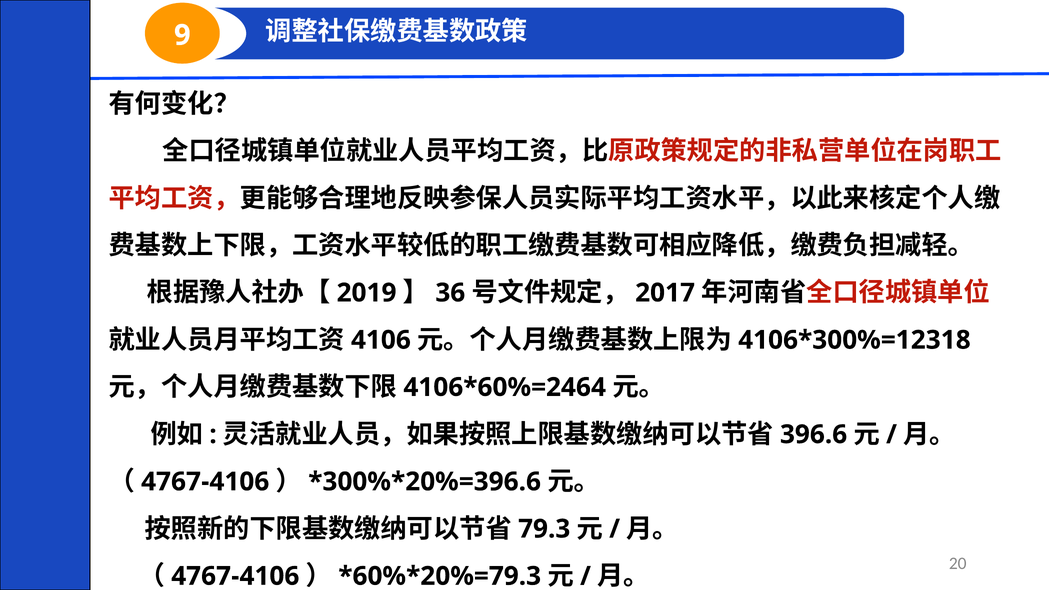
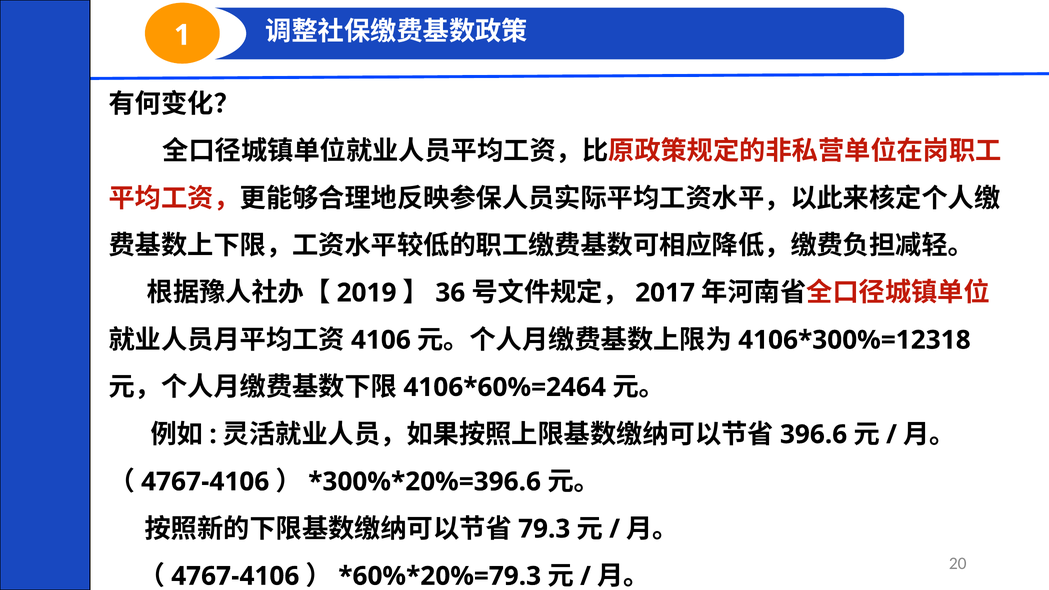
9: 9 -> 1 (182, 35)
